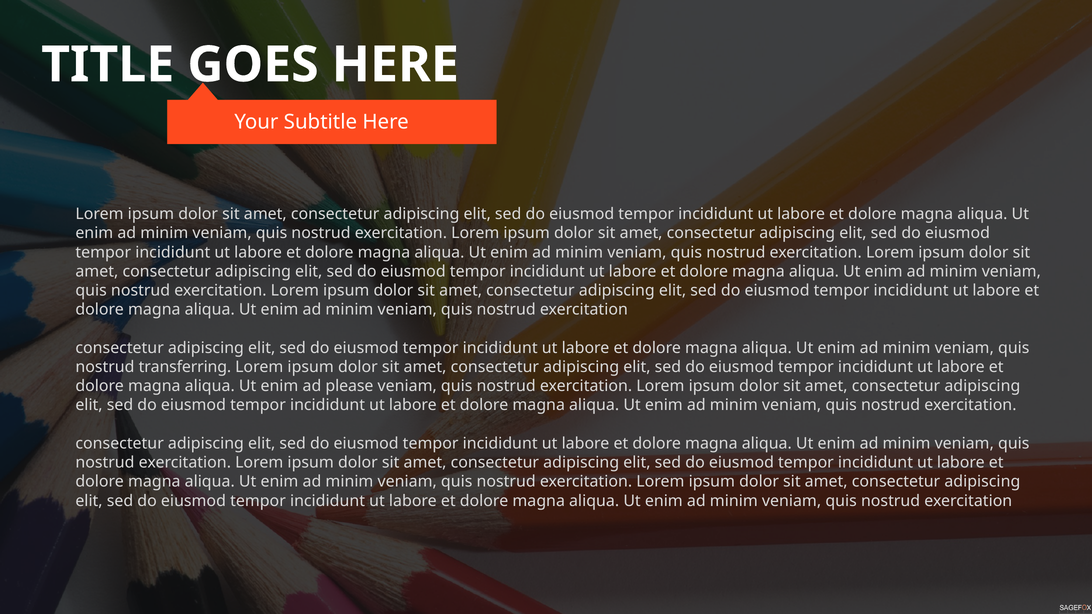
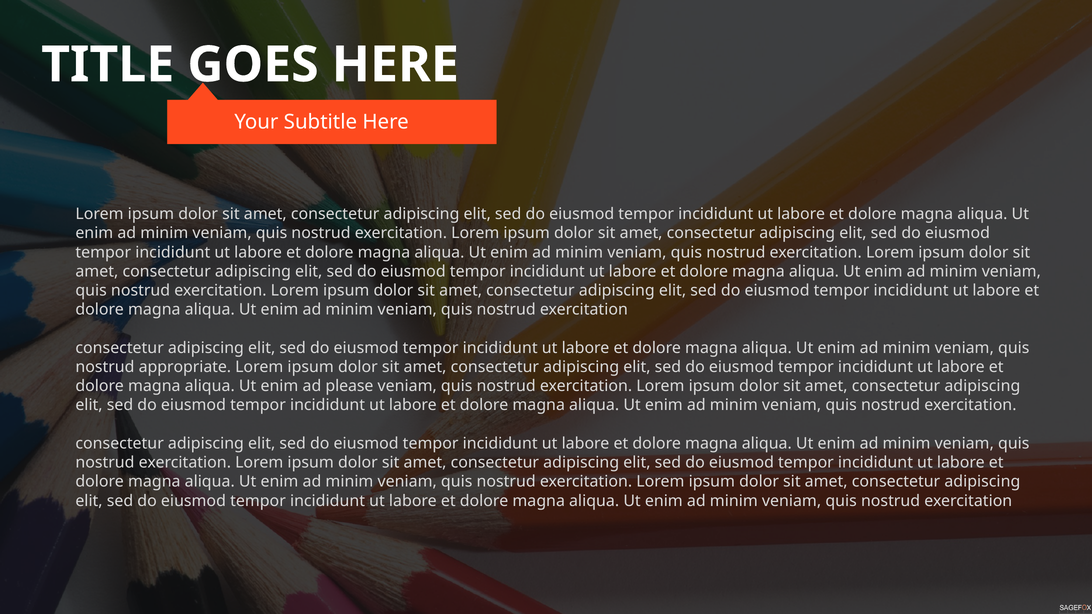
transferring: transferring -> appropriate (185, 367)
